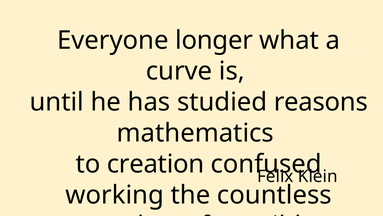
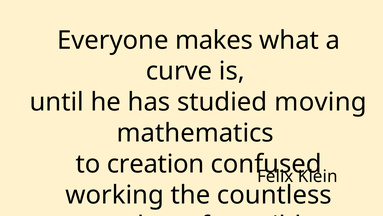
longer: longer -> makes (214, 40)
reasons: reasons -> moving (321, 102)
